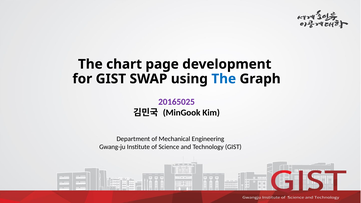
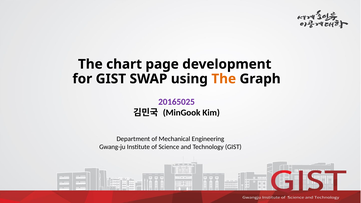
The colour: blue -> orange (224, 79)
